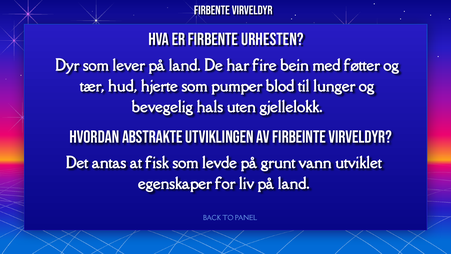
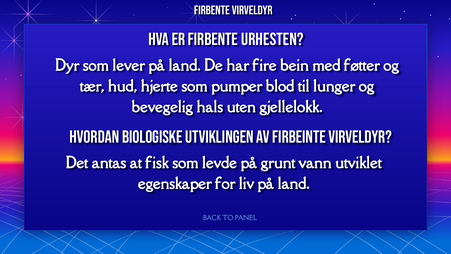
ABSTRAKTE: ABSTRAKTE -> BIOLOGISKE (152, 137)
